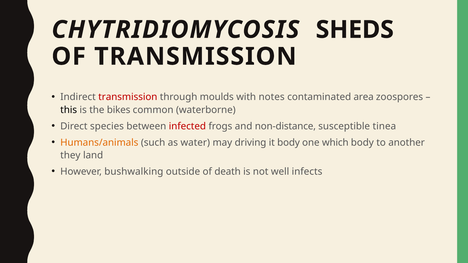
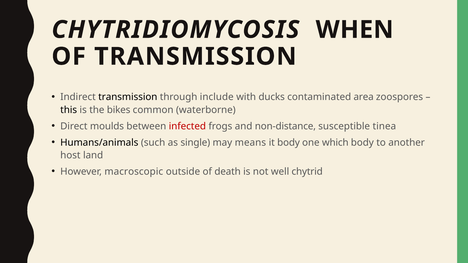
SHEDS: SHEDS -> WHEN (355, 30)
transmission colour: red -> black (128, 97)
moulds: moulds -> include (217, 97)
notes: notes -> ducks (272, 97)
species: species -> moulds (107, 126)
Humans/animals colour: orange -> black (99, 143)
water: water -> single (195, 143)
driving: driving -> means (250, 143)
they: they -> host (70, 155)
bushwalking: bushwalking -> macroscopic (134, 172)
infects: infects -> chytrid (307, 172)
